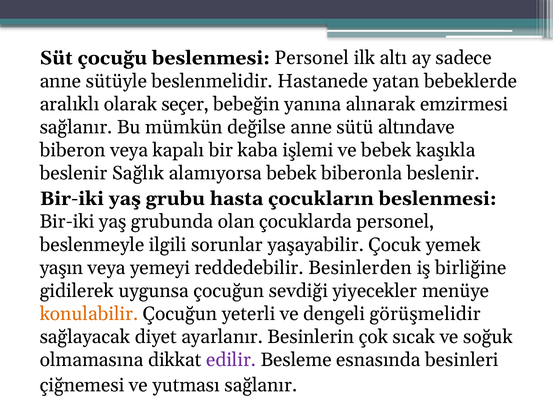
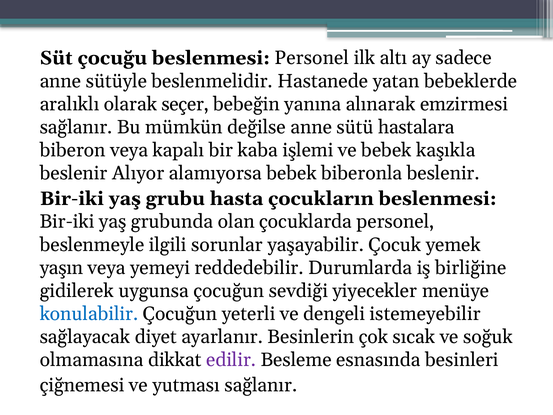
altındave: altındave -> hastalara (416, 127)
Sağlık: Sağlık -> Alıyor (138, 173)
Besinlerden: Besinlerden -> Durumlarda (360, 268)
konulabilir colour: orange -> blue (89, 314)
görüşmelidir: görüşmelidir -> istemeyebilir (425, 314)
